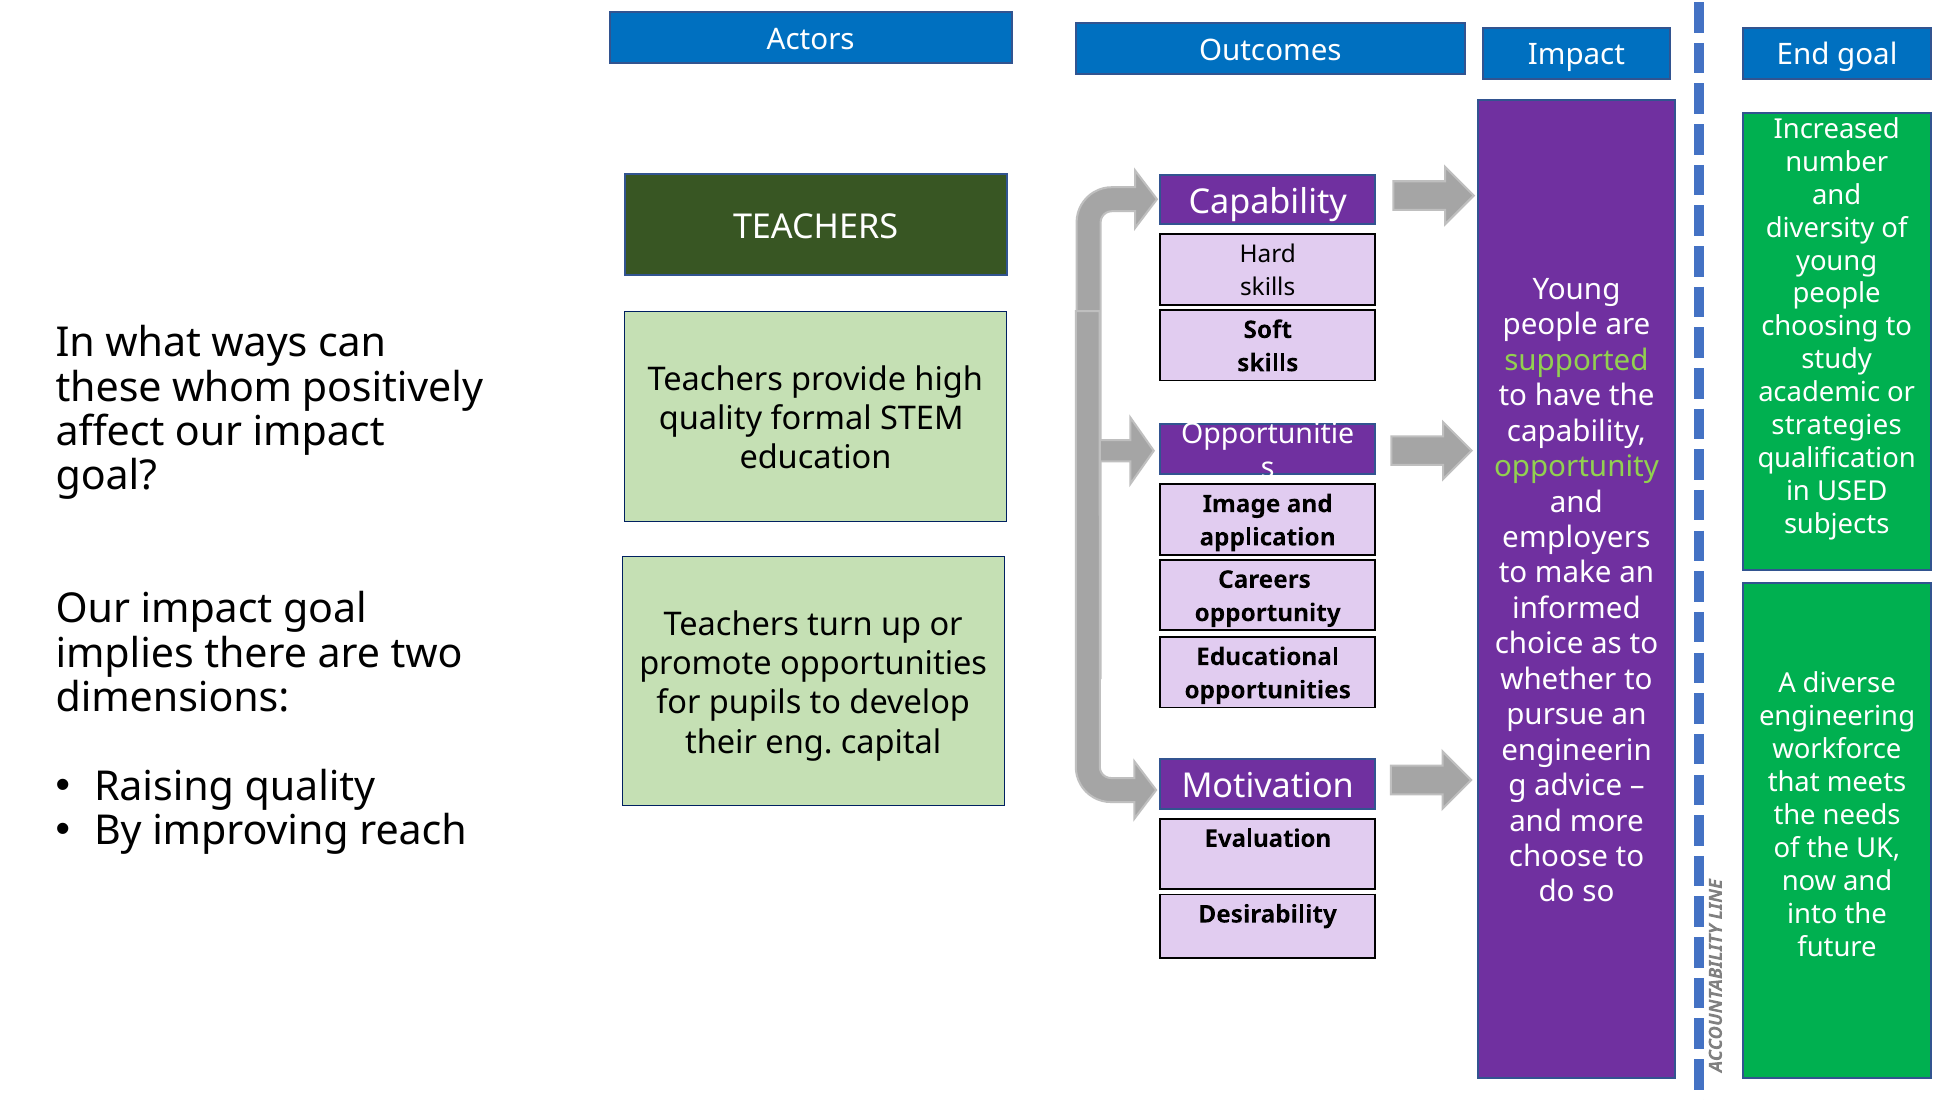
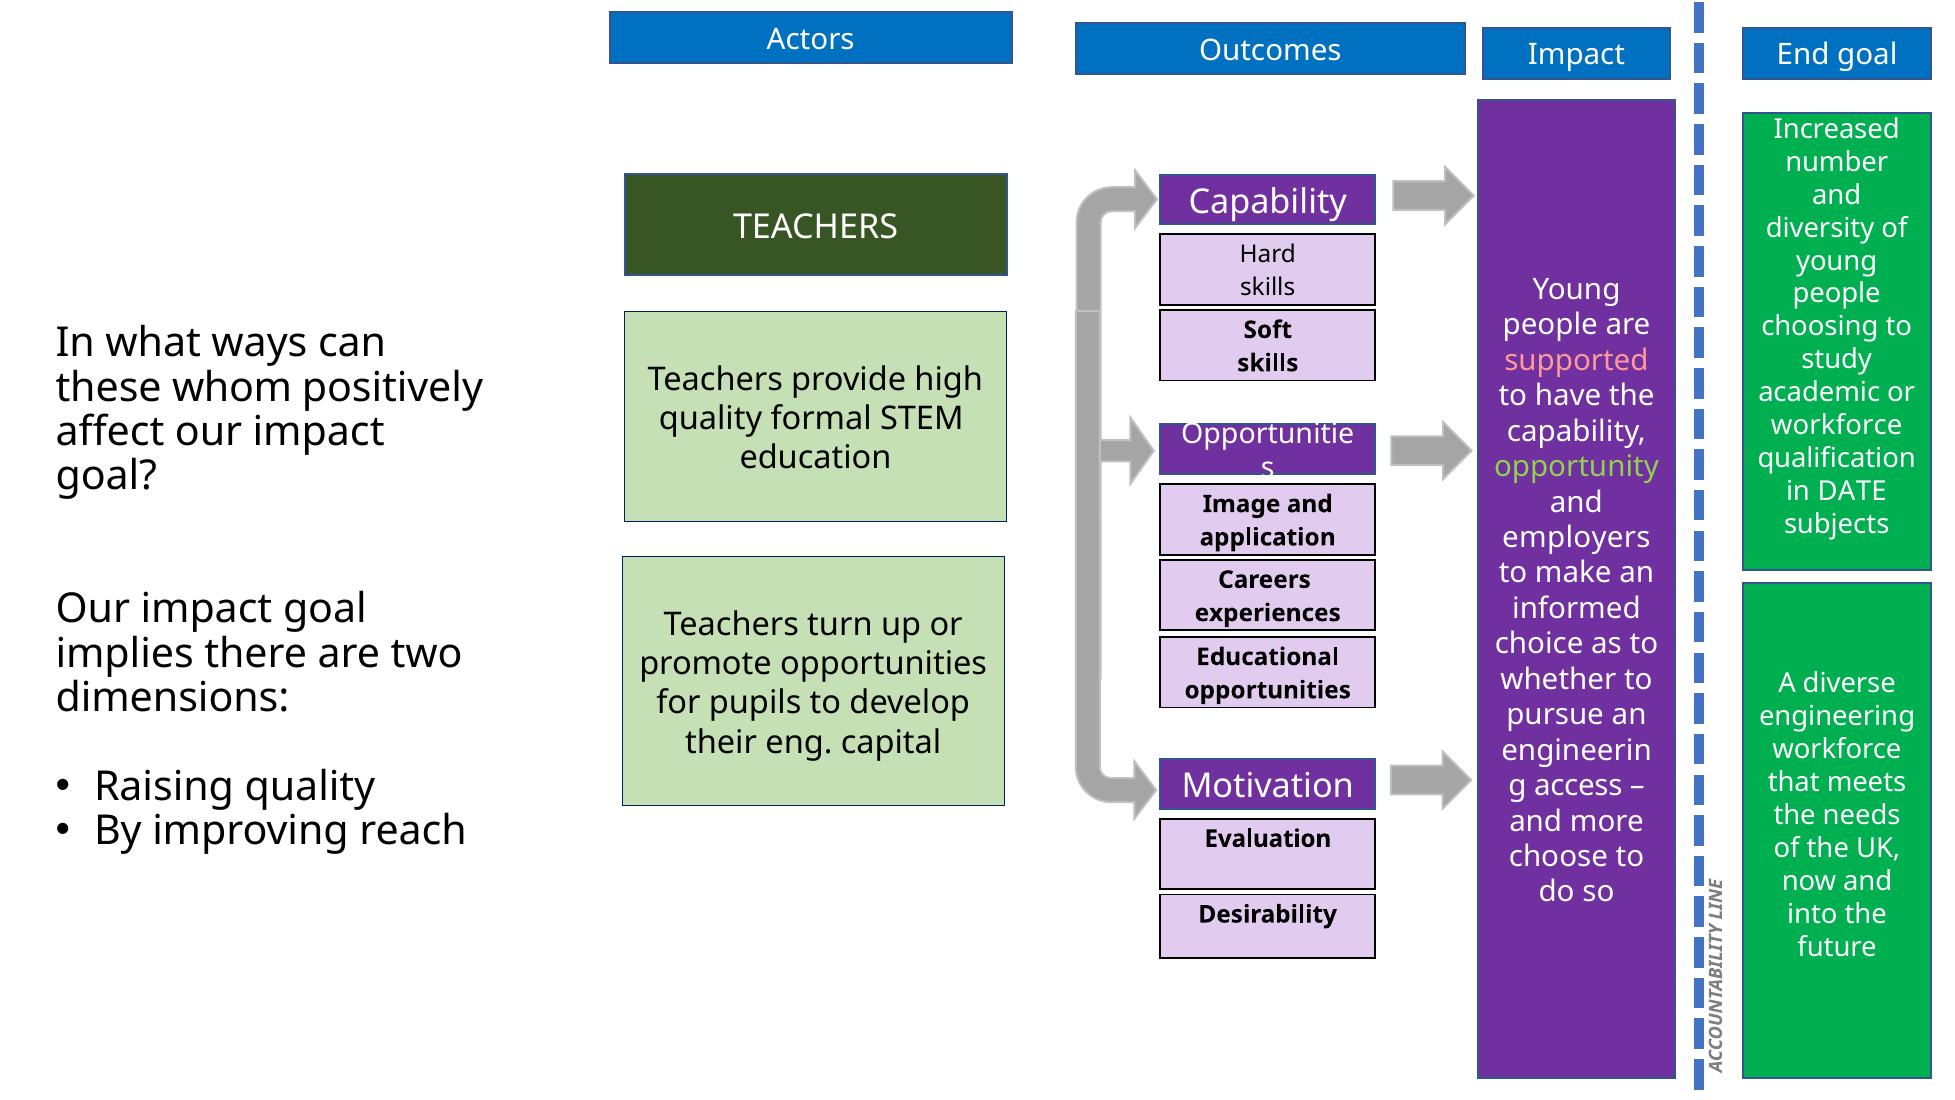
supported colour: light green -> pink (1576, 360)
strategies: strategies -> workforce (1837, 426)
USED: USED -> DATE (1852, 492)
opportunity: opportunity -> experiences (1268, 613)
advice: advice -> access (1578, 786)
